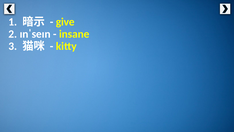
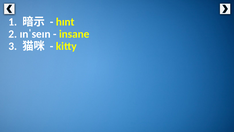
give: give -> hɪnt (65, 22)
